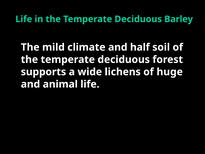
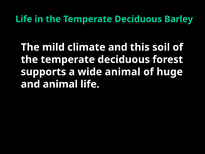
half: half -> this (140, 47)
wide lichens: lichens -> animal (123, 72)
